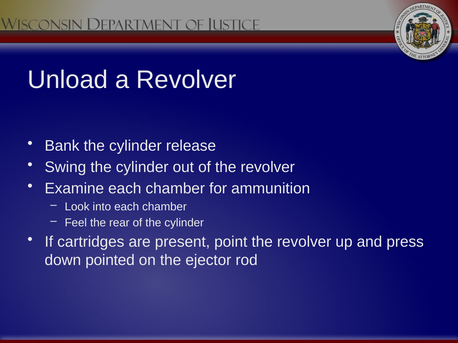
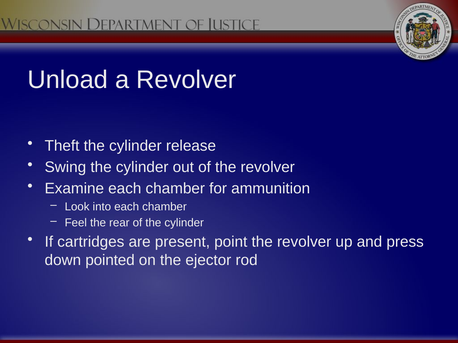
Bank: Bank -> Theft (62, 146)
